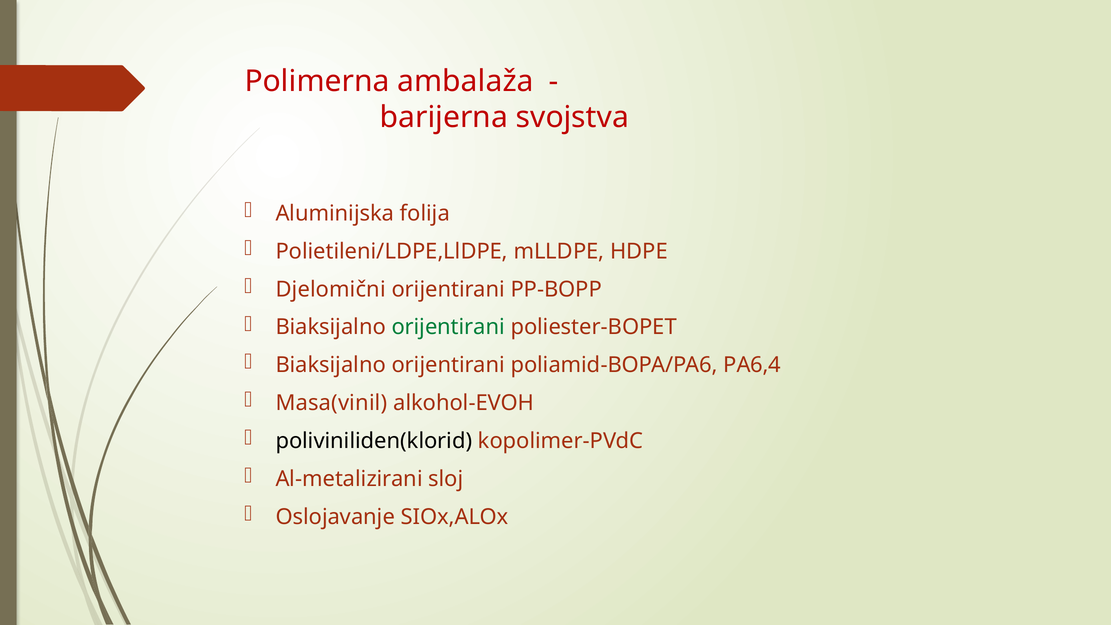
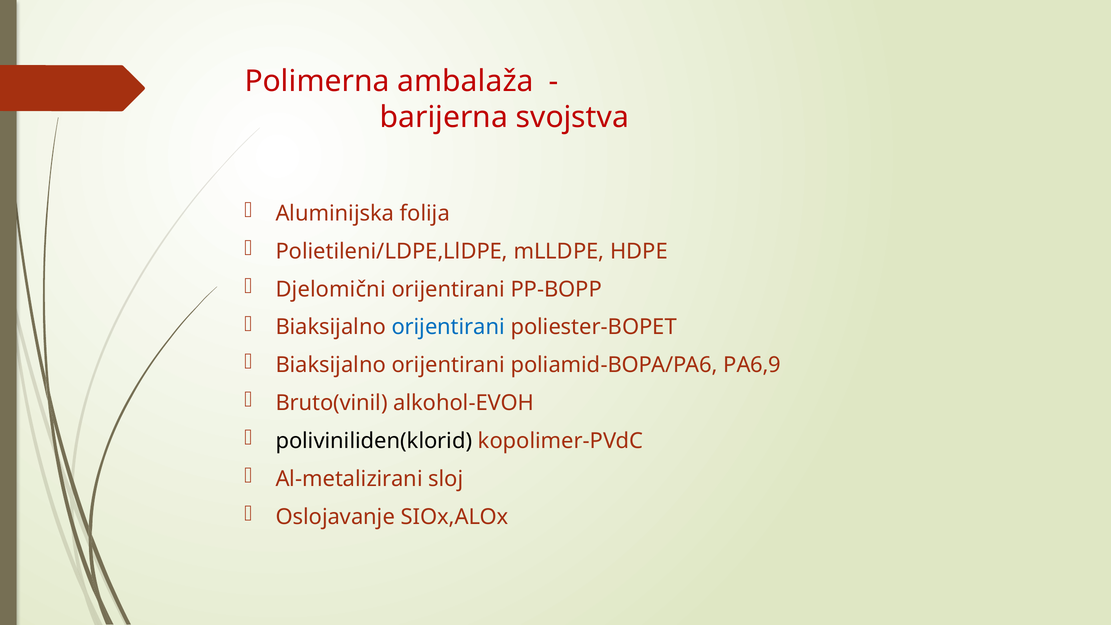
orijentirani colour: green -> blue (448, 327)
PA6,4: PA6,4 -> PA6,9 (752, 365)
Masa(vinil: Masa(vinil -> Bruto(vinil (332, 403)
